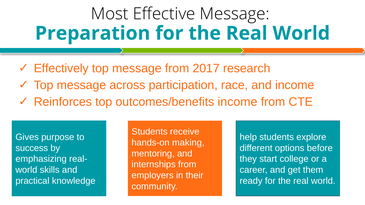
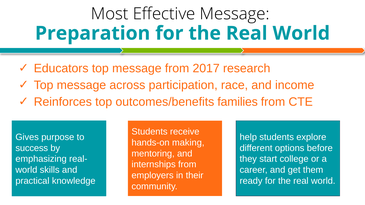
Effectively: Effectively -> Educators (61, 69)
outcomes/benefits income: income -> families (238, 102)
